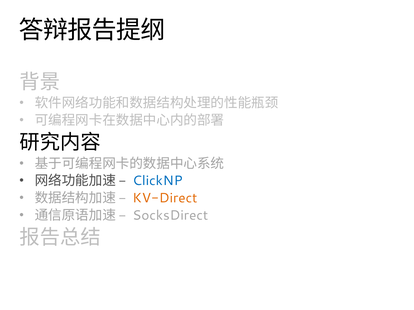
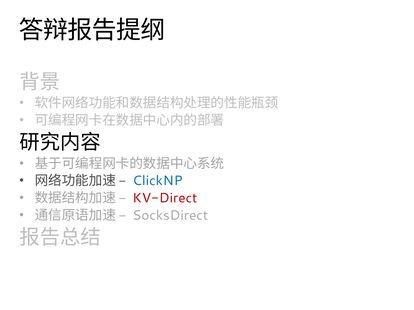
KV-Direct colour: orange -> red (165, 198)
